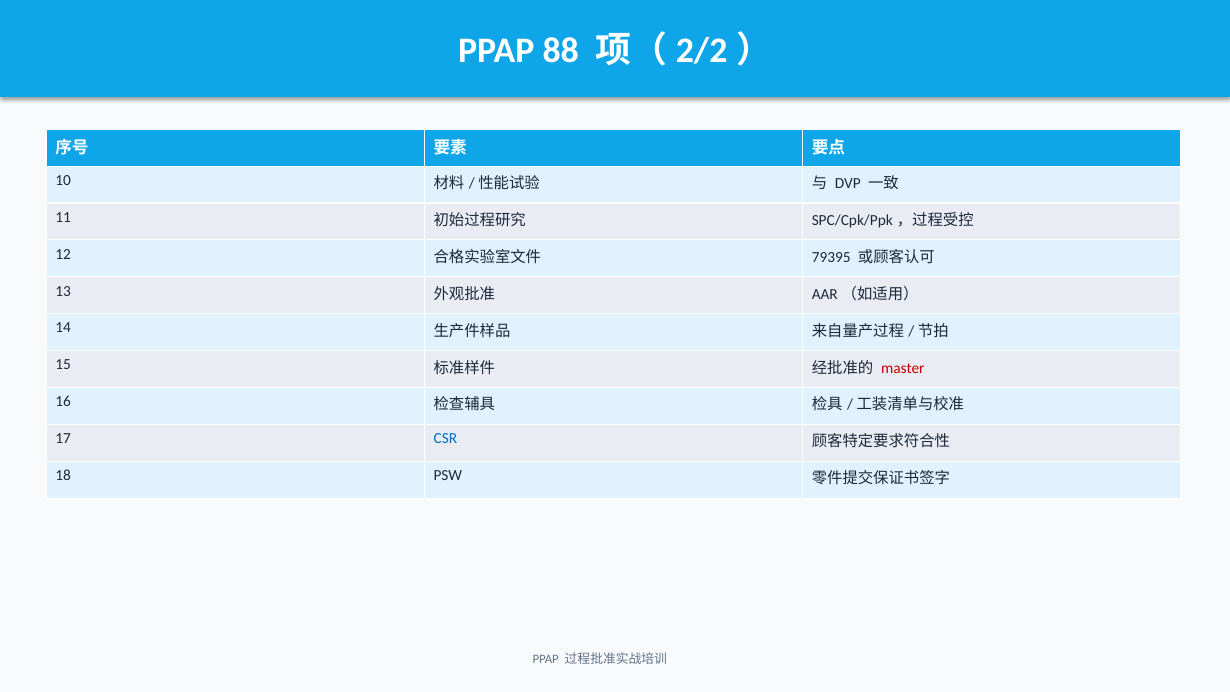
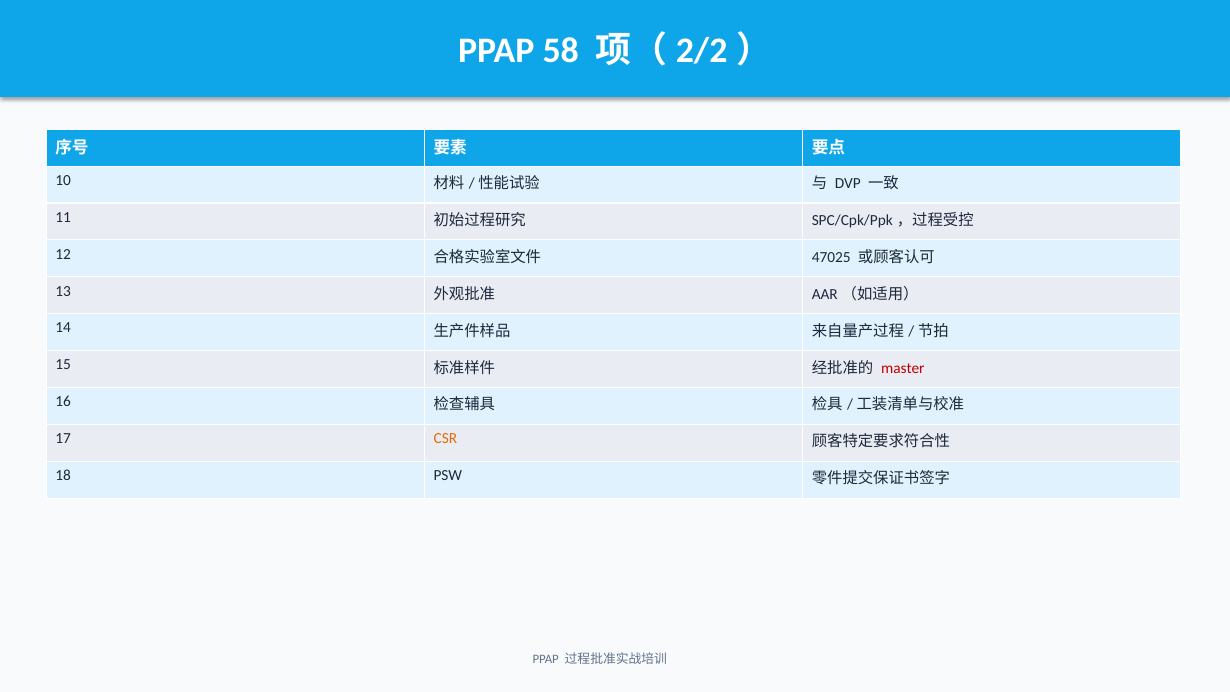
88: 88 -> 58 (561, 51)
79395: 79395 -> 47025 (831, 257)
CSR colour: blue -> orange (445, 439)
